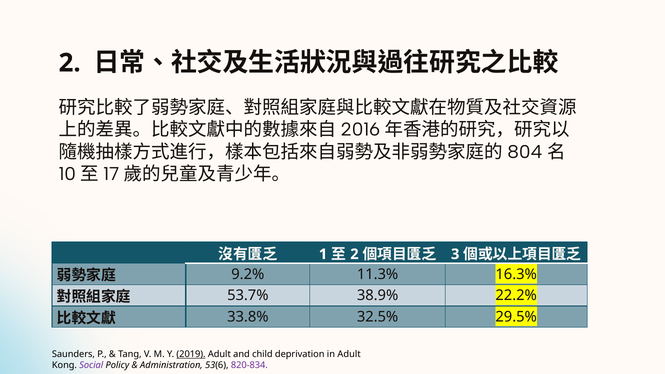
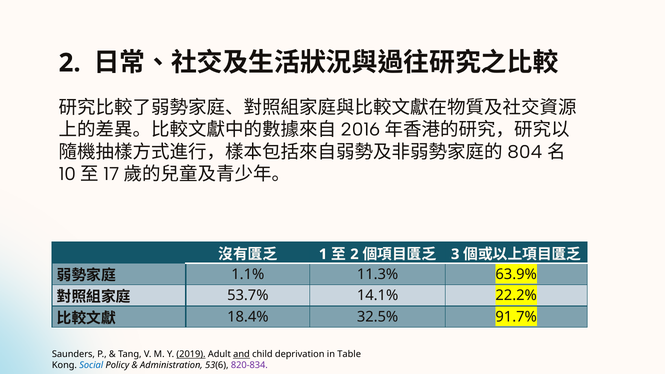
9.2%: 9.2% -> 1.1% (248, 274)
16.3%: 16.3% -> 63.9% (516, 274)
38.9%: 38.9% -> 14.1% (378, 296)
33.8%: 33.8% -> 18.4% (248, 317)
29.5%: 29.5% -> 91.7% (516, 317)
and underline: none -> present (241, 354)
in Adult: Adult -> Table (349, 354)
Social colour: purple -> blue (91, 366)
